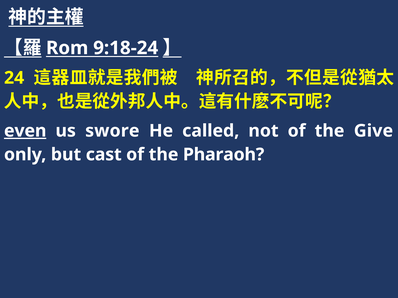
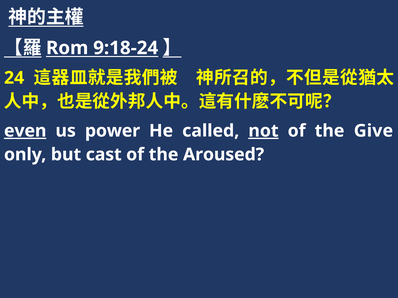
swore: swore -> power (112, 131)
not underline: none -> present (263, 131)
Pharaoh: Pharaoh -> Aroused (224, 155)
